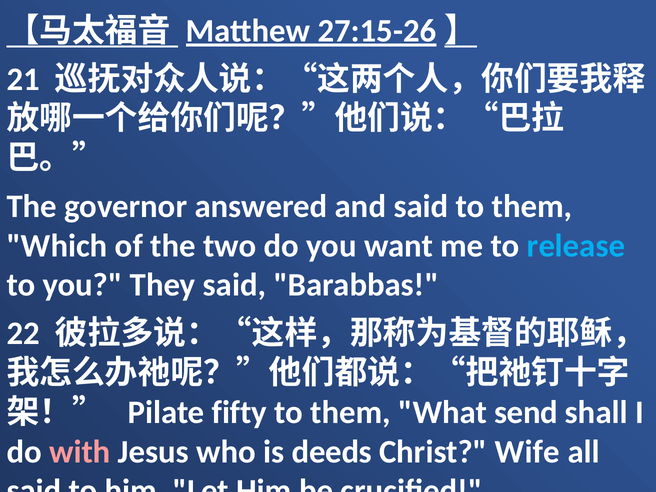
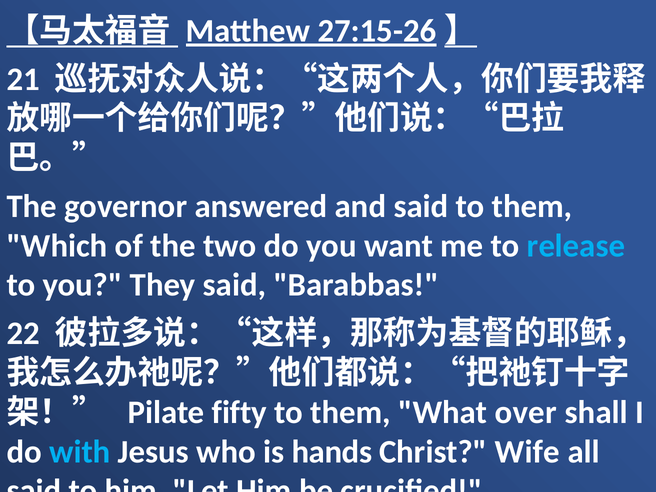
send: send -> over (526, 412)
with colour: pink -> light blue (80, 452)
deeds: deeds -> hands (332, 452)
